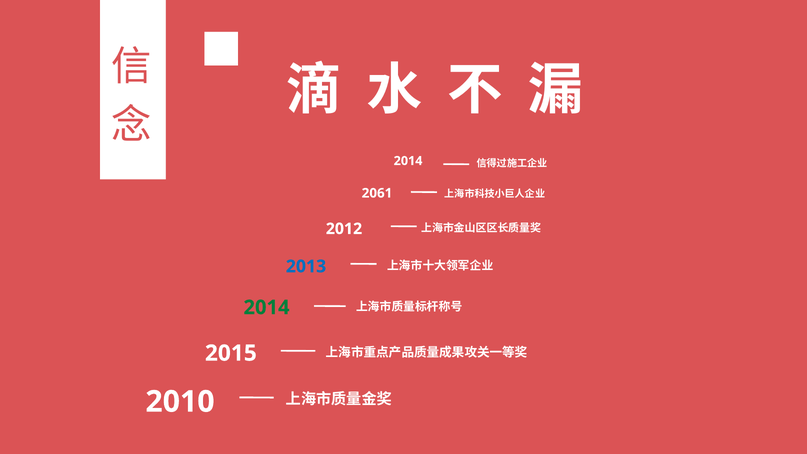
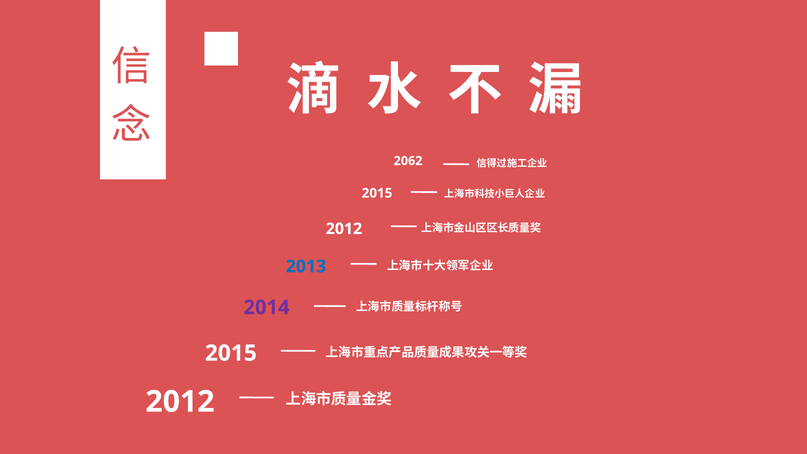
2014: 2014 -> 2062 (408, 161)
2061: 2061 -> 2015 (377, 193)
2014 colour: green -> purple (267, 307)
2010: 2010 -> 2012 (180, 402)
